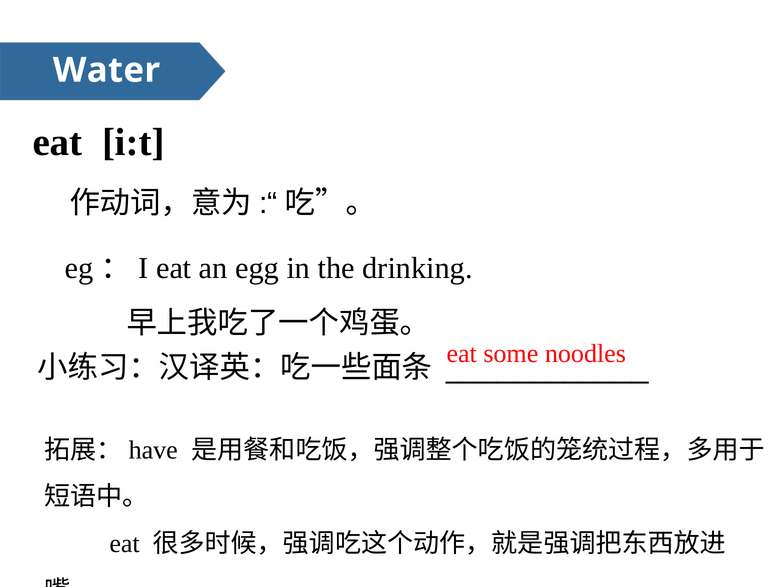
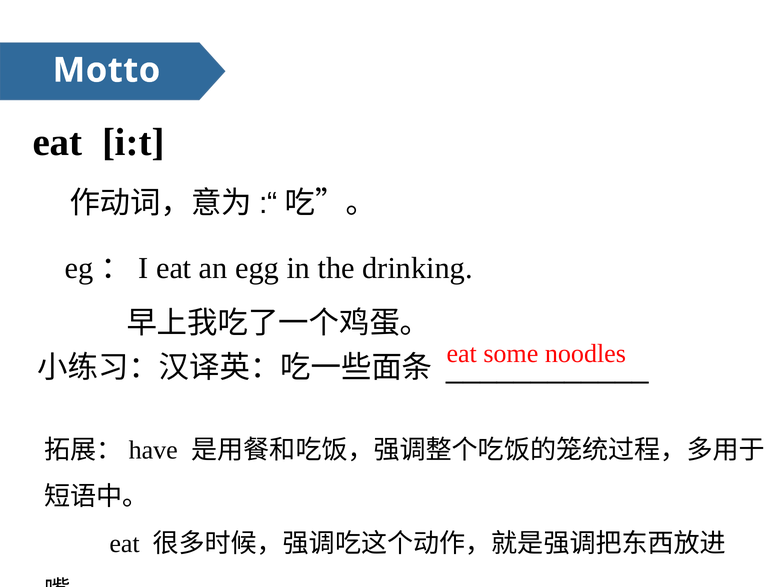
Water: Water -> Motto (106, 70)
